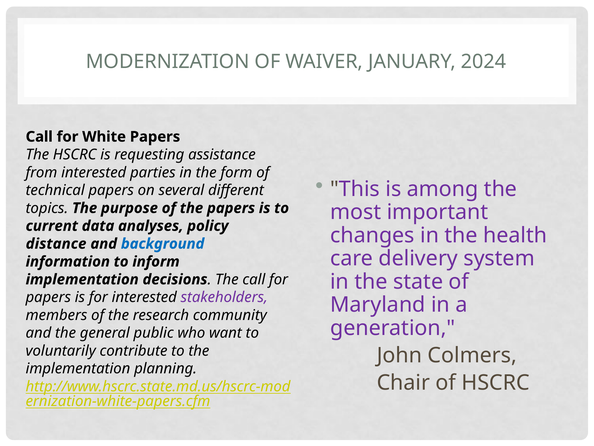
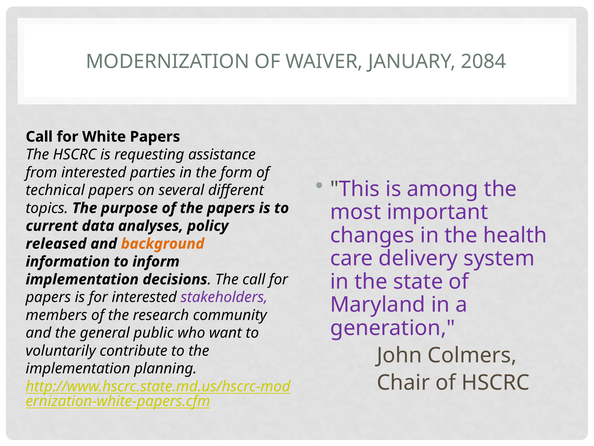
2024: 2024 -> 2084 (483, 62)
distance: distance -> released (56, 244)
background colour: blue -> orange (163, 244)
